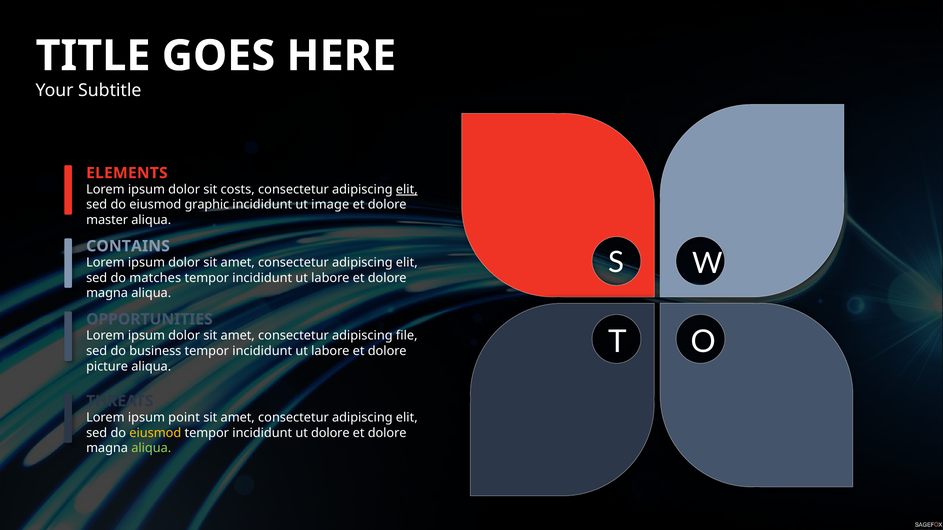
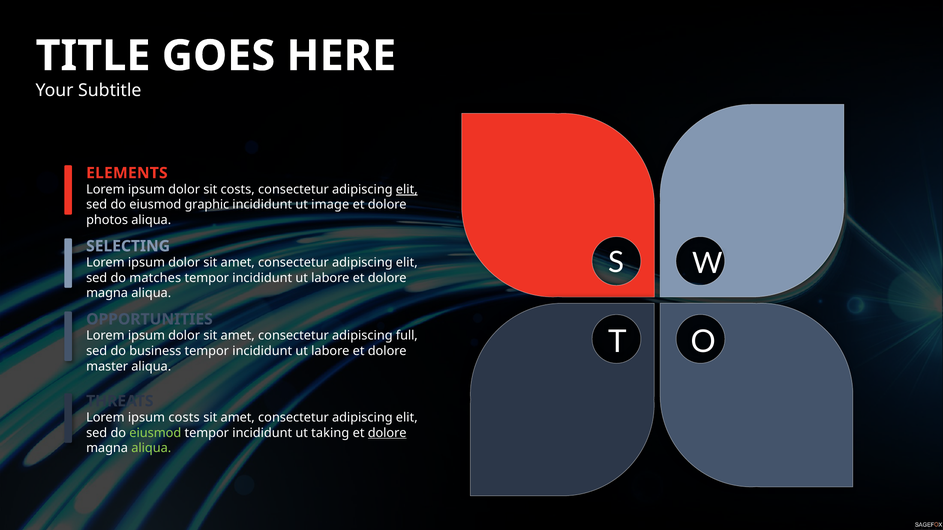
master: master -> photos (107, 220)
CONTAINS: CONTAINS -> SELECTING (128, 246)
file: file -> full (407, 336)
picture: picture -> master (107, 367)
ipsum point: point -> costs (184, 418)
eiusmod colour: yellow -> light green (155, 433)
ut dolore: dolore -> taking (330, 433)
dolore underline: none -> present (387, 433)
